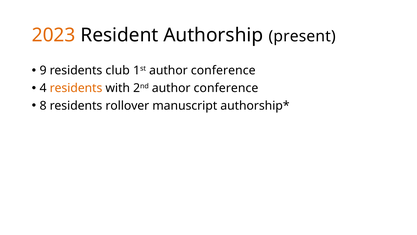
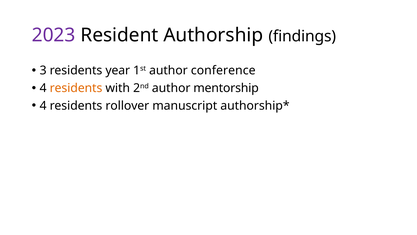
2023 colour: orange -> purple (54, 35)
present: present -> findings (302, 36)
9: 9 -> 3 (43, 71)
club: club -> year (118, 71)
2nd author conference: conference -> mentorship (226, 88)
8: 8 -> 4 (43, 105)
